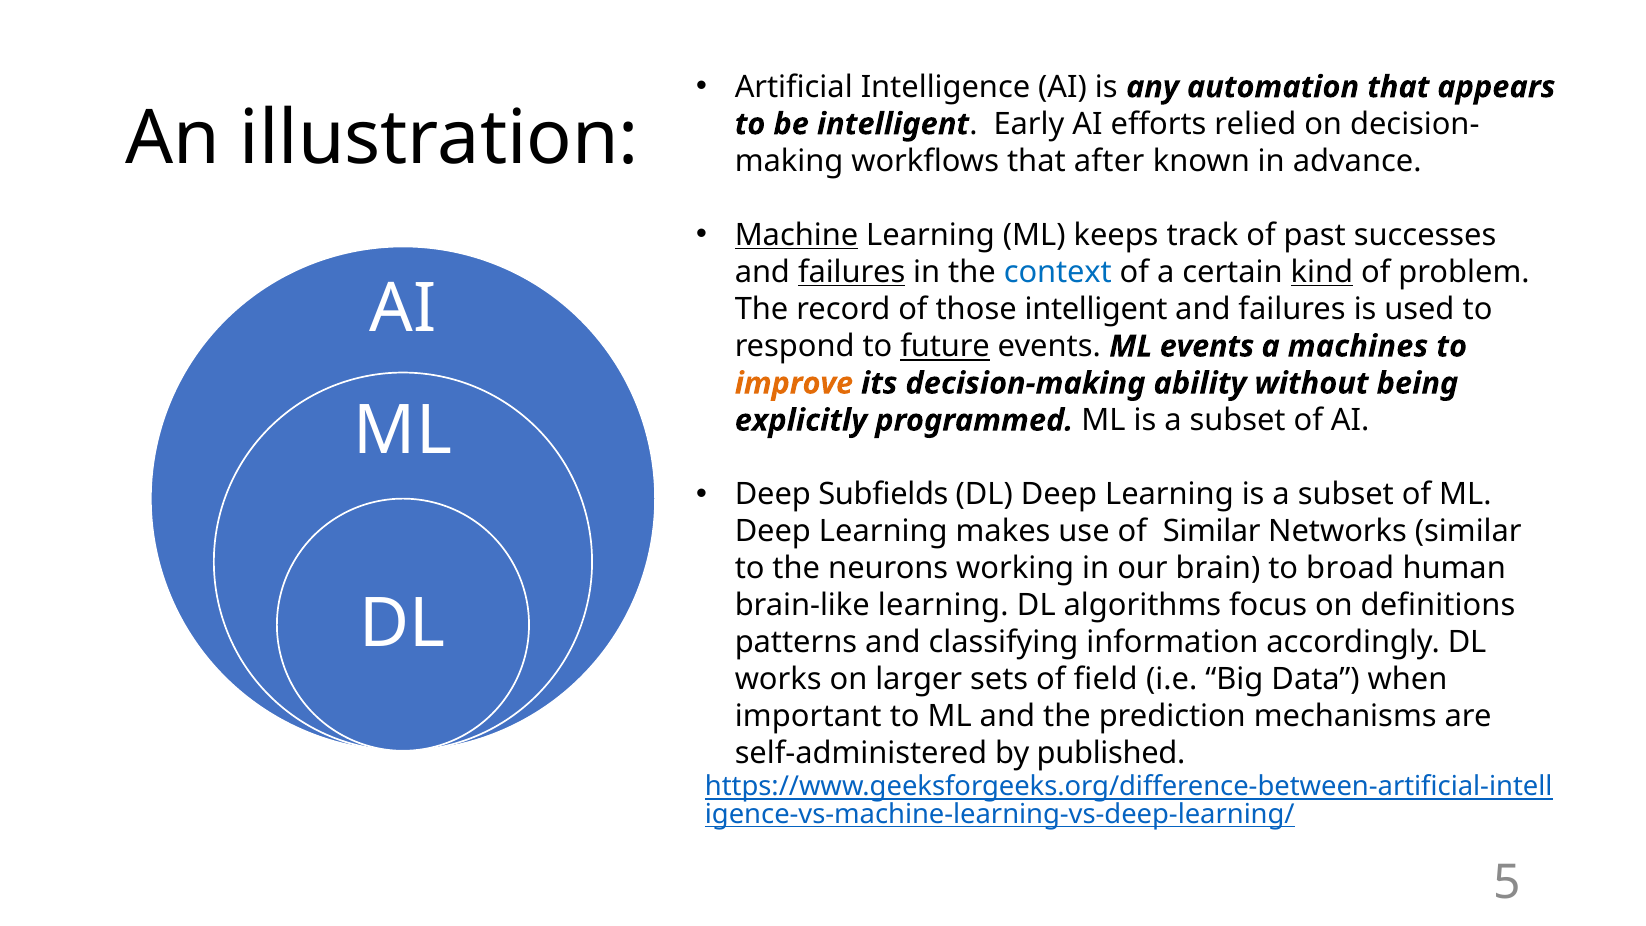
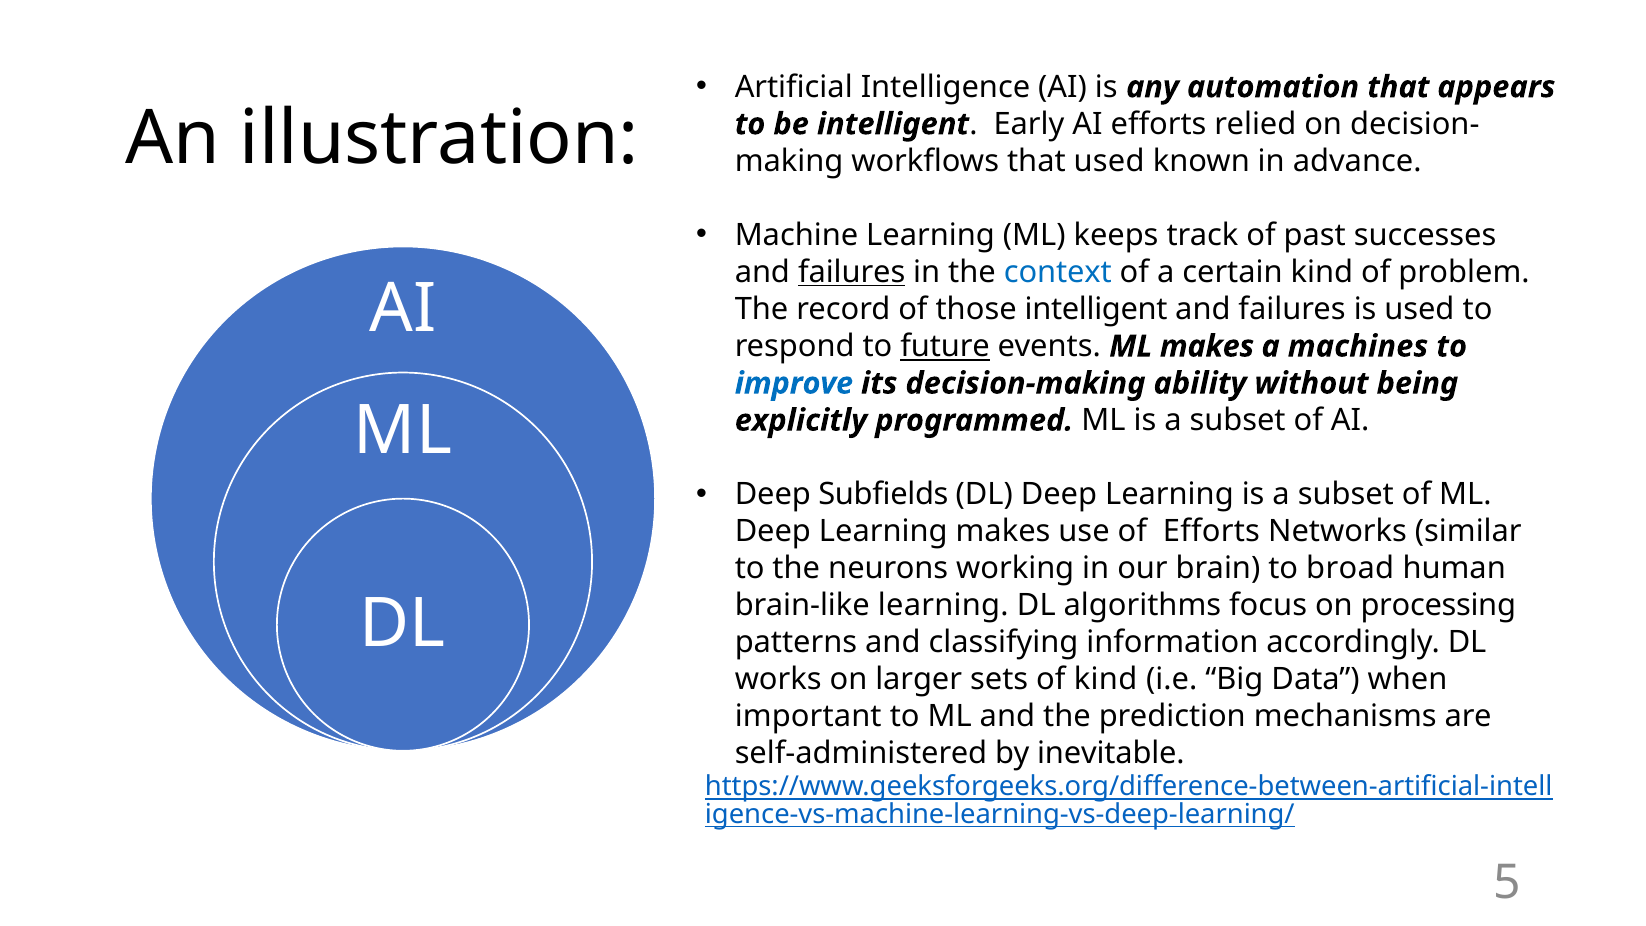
that after: after -> used (1109, 161)
Machine underline: present -> none (797, 235)
kind underline: present -> none (1322, 272)
ML events: events -> makes (1207, 346)
improve colour: orange -> blue (794, 383)
of Similar: Similar -> Efforts (1211, 531)
definitions: definitions -> processing (1438, 606)
of field: field -> kind (1106, 680)
published: published -> inevitable (1111, 754)
